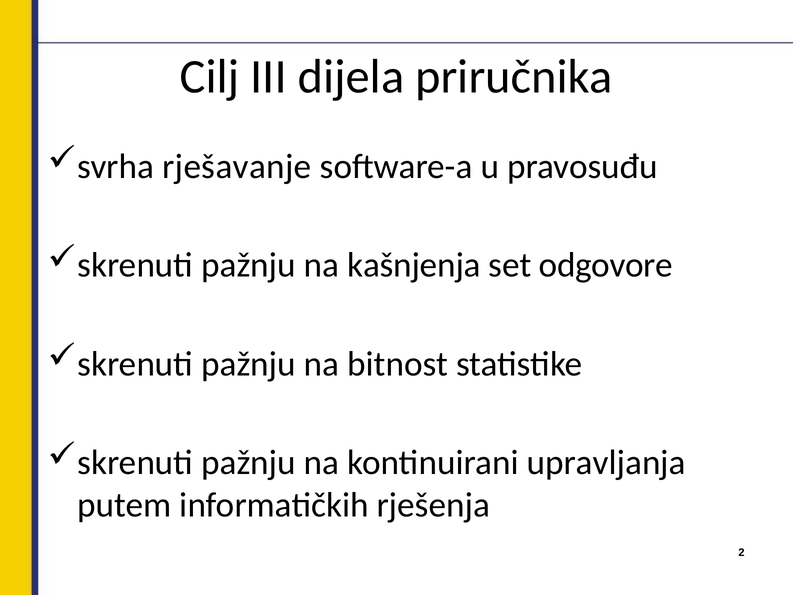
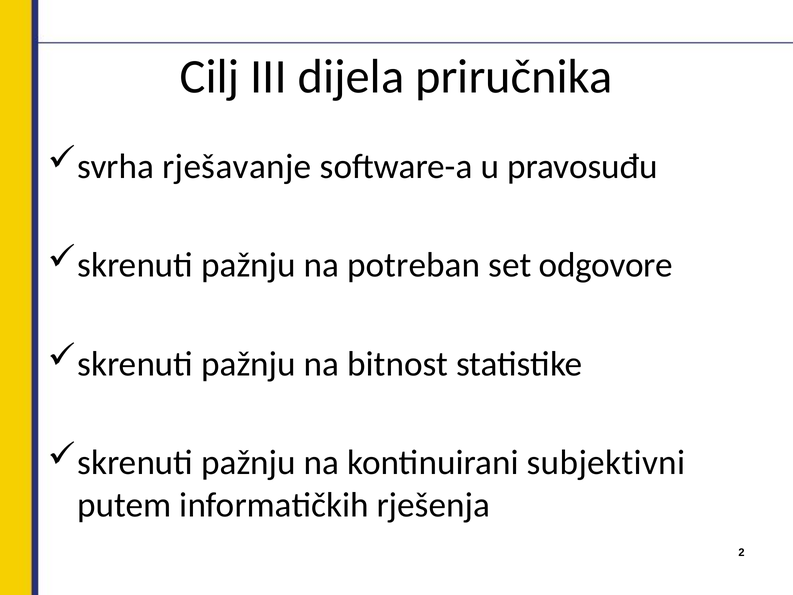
kašnjenja: kašnjenja -> potreban (414, 265)
upravljanja: upravljanja -> subjektivni (606, 463)
